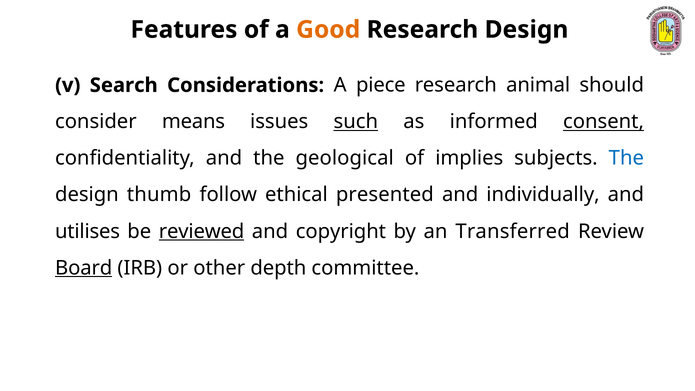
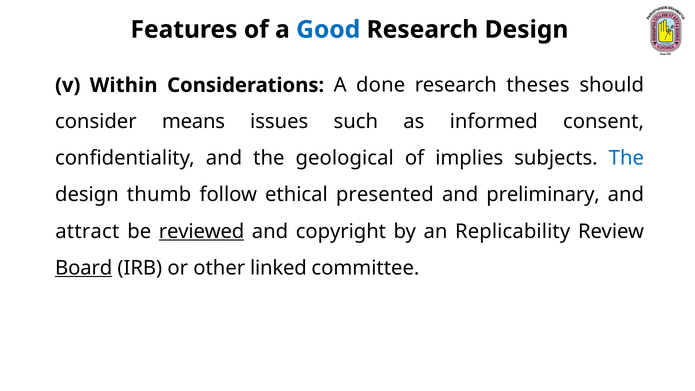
Good colour: orange -> blue (328, 30)
Search: Search -> Within (124, 85)
piece: piece -> done (381, 85)
animal: animal -> theses (538, 85)
such underline: present -> none (356, 122)
consent underline: present -> none (604, 122)
individually: individually -> preliminary (543, 195)
utilises: utilises -> attract (87, 231)
Transferred: Transferred -> Replicability (513, 231)
depth: depth -> linked (278, 268)
